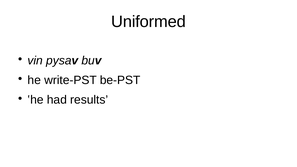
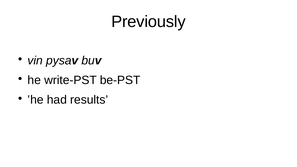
Uniformed: Uniformed -> Previously (148, 22)
